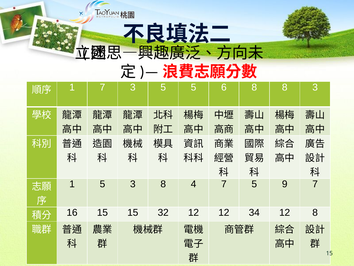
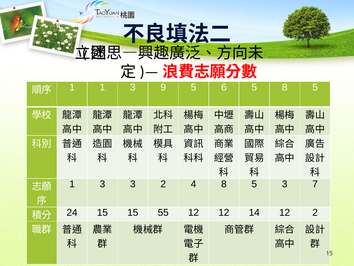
1 7: 7 -> 1 (102, 87)
3 5: 5 -> 9 (163, 87)
6 8: 8 -> 5 (254, 87)
3: 3 -> 5 (315, 87)
5: 5 -> 3 (102, 184)
3 8: 8 -> 2 (163, 184)
4 7: 7 -> 8 (224, 184)
5 9: 9 -> 3 (285, 184)
16: 16 -> 24 (72, 212)
32: 32 -> 55 (163, 212)
34: 34 -> 14 (254, 212)
12 8: 8 -> 2 (315, 212)
